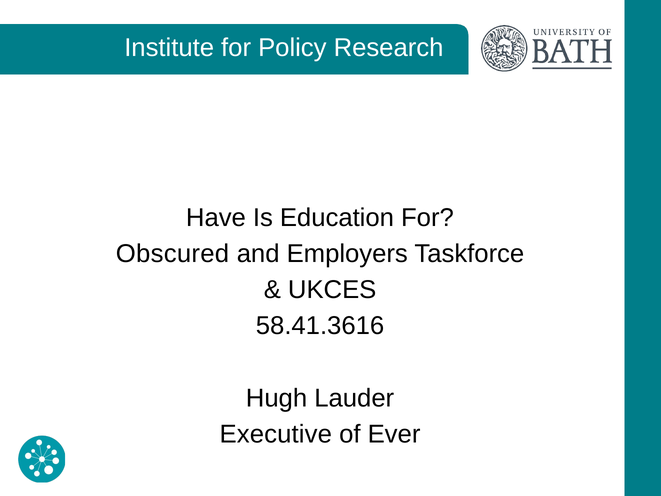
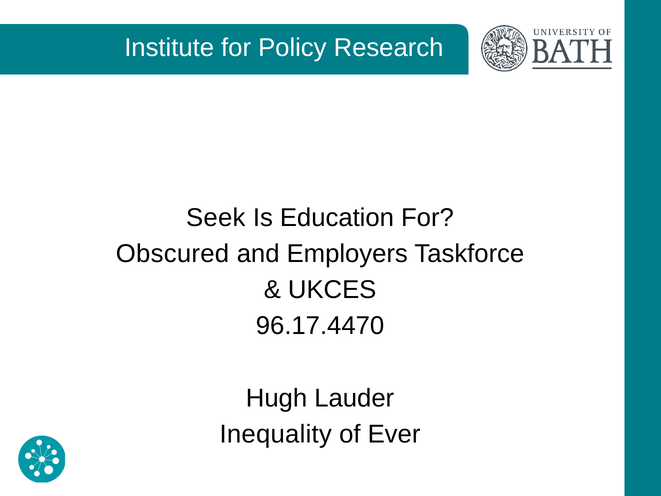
Have: Have -> Seek (216, 218)
58.41.3616: 58.41.3616 -> 96.17.4470 (320, 326)
Executive: Executive -> Inequality (276, 434)
